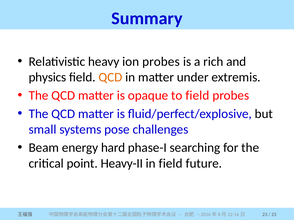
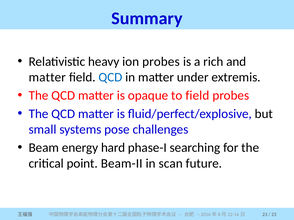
physics: physics -> matter (47, 77)
QCD colour: orange -> blue (110, 77)
Heavy-II: Heavy-II -> Beam-II (122, 164)
in field: field -> scan (171, 164)
